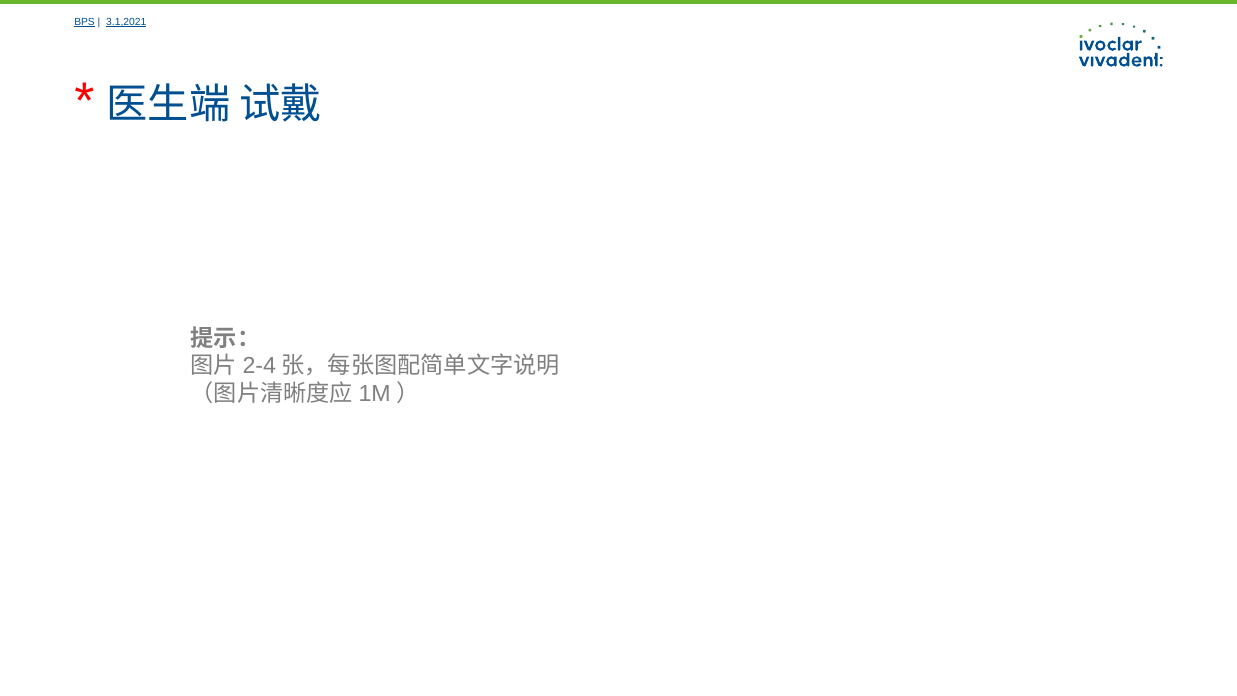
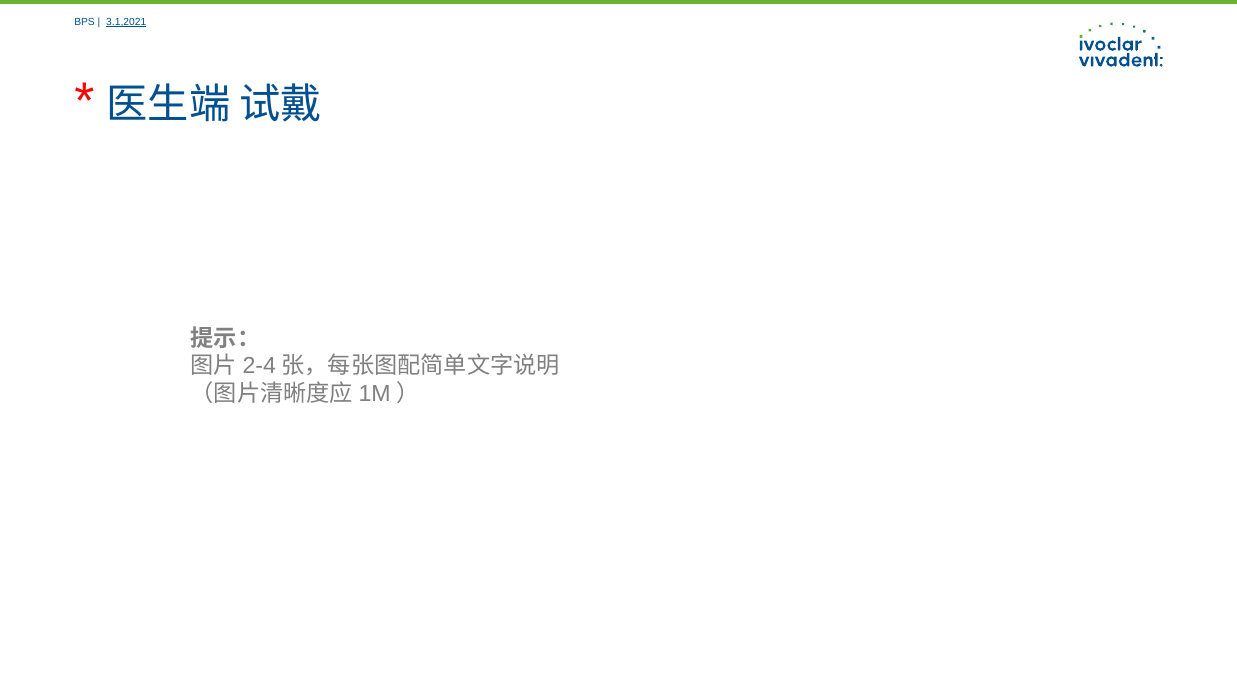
BPS underline: present -> none (85, 22)
